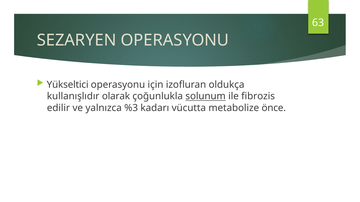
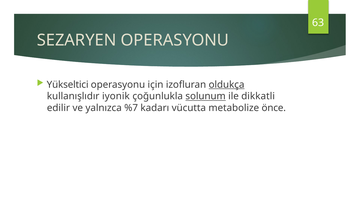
oldukça underline: none -> present (227, 85)
olarak: olarak -> iyonik (116, 97)
fibrozis: fibrozis -> dikkatli (258, 97)
%3: %3 -> %7 (131, 108)
